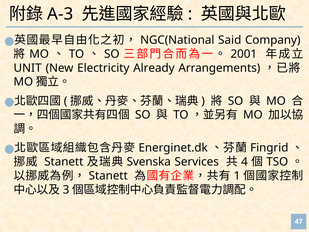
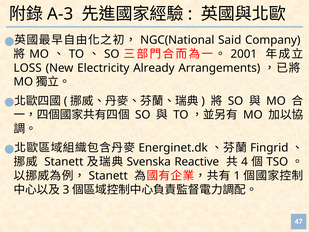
UNIT: UNIT -> LOSS (28, 68)
Services: Services -> Reactive (197, 162)
